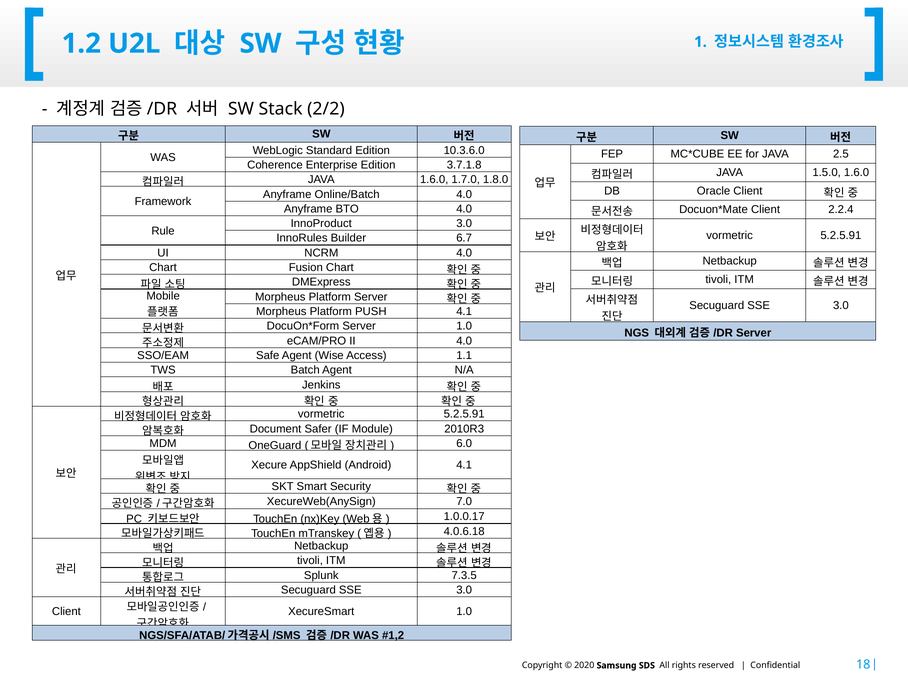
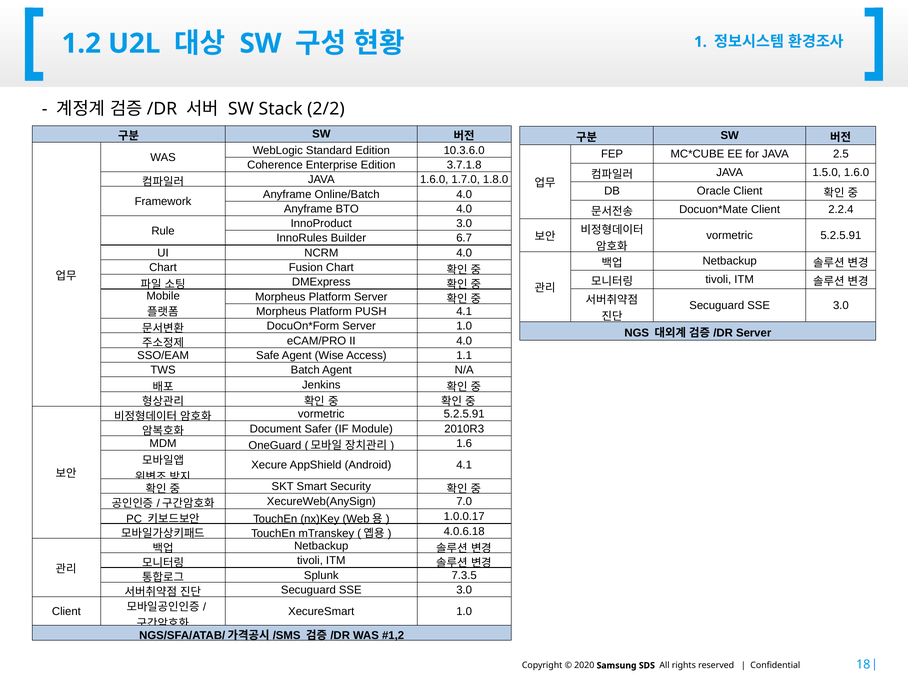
6.0: 6.0 -> 1.6 (464, 443)
